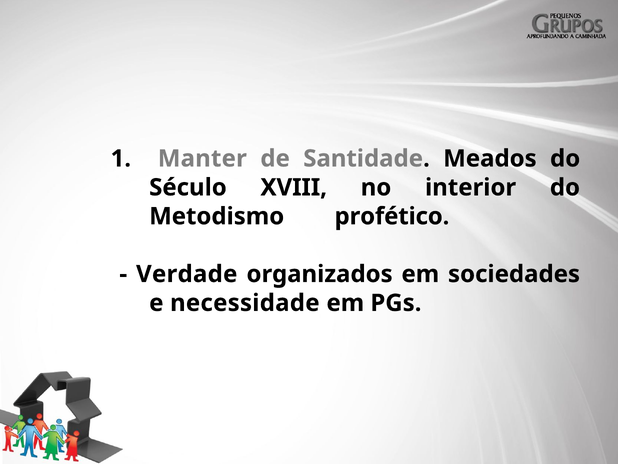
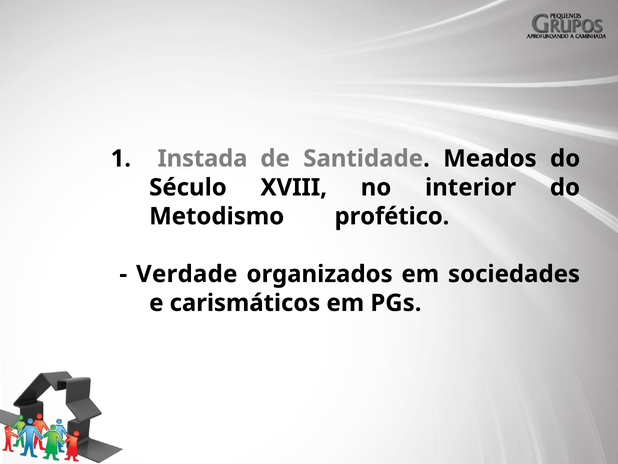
Manter: Manter -> Instada (203, 158)
necessidade: necessidade -> carismáticos (245, 303)
